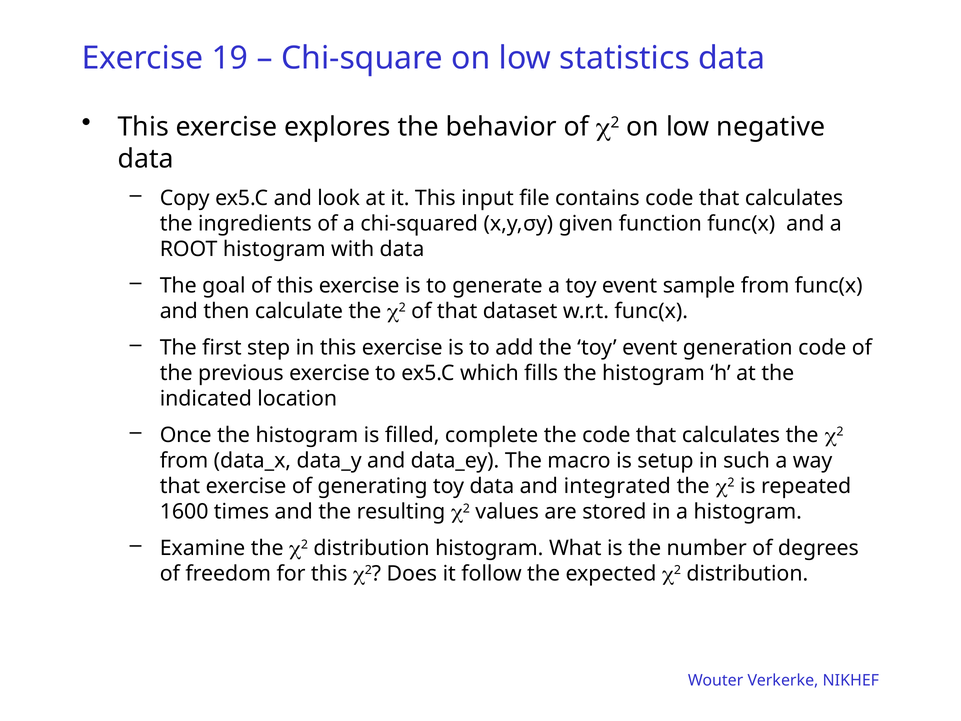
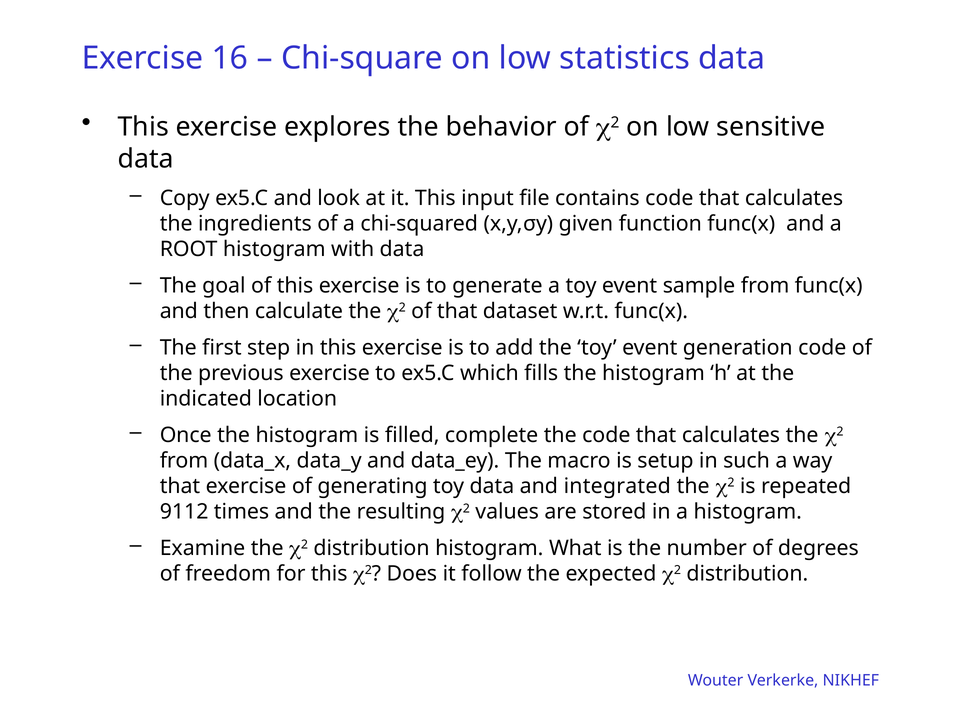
19: 19 -> 16 (230, 58)
negative: negative -> sensitive (771, 127)
1600: 1600 -> 9112 (184, 512)
